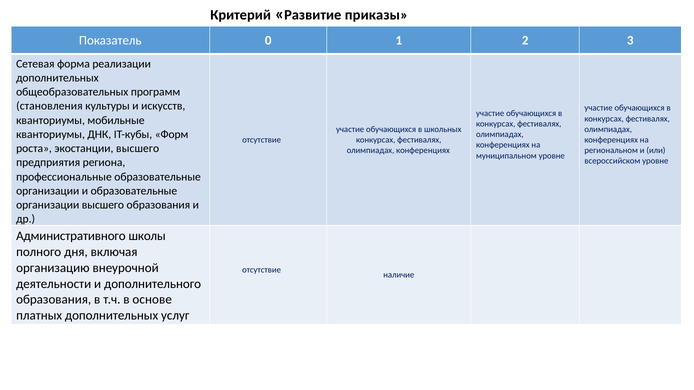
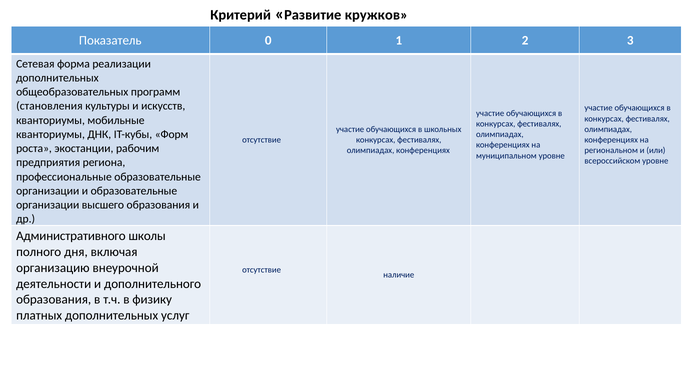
приказы: приказы -> кружков (376, 15)
экостанции высшего: высшего -> рабочим (138, 149)
основе: основе -> физику (152, 300)
